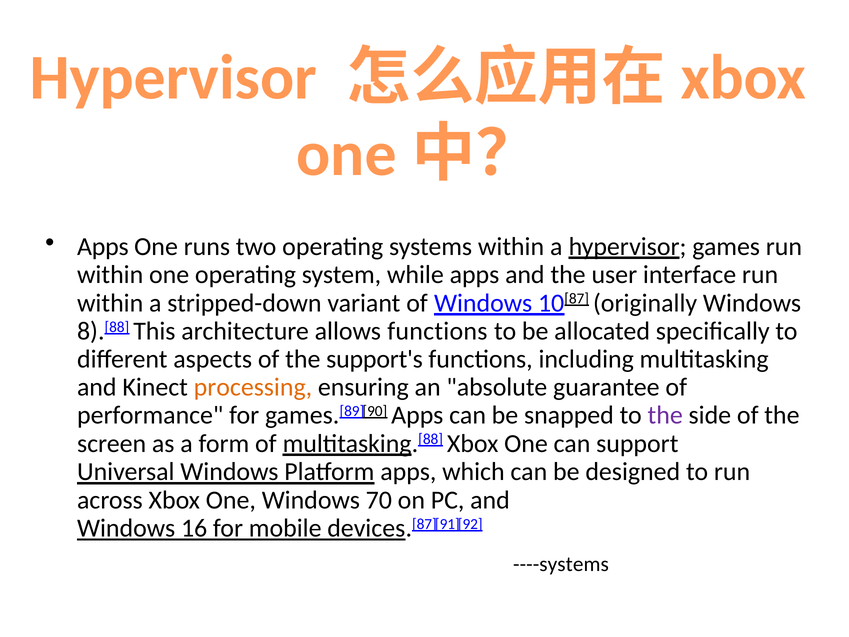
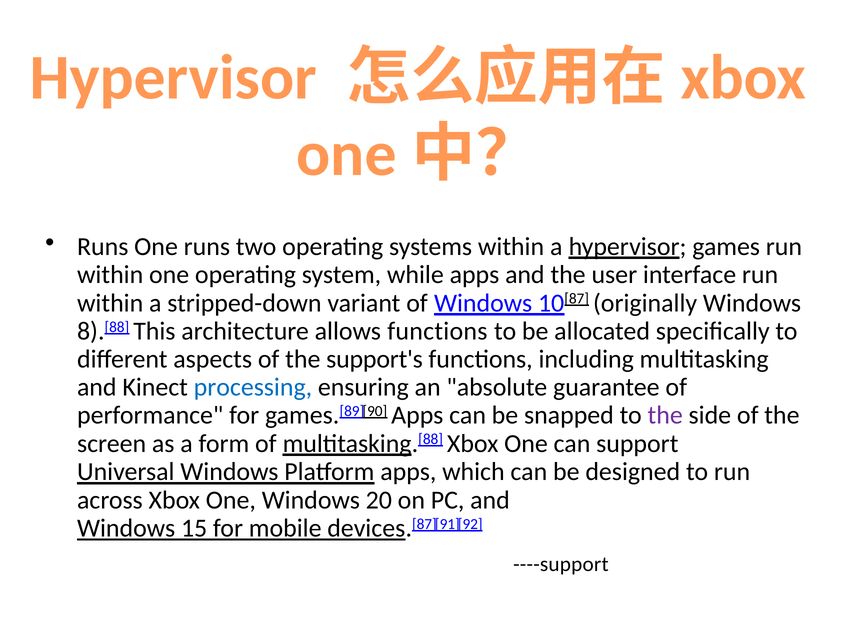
Apps: Apps -> Runs (103, 246)
processing colour: orange -> blue (253, 387)
70: 70 -> 20 (379, 500)
16: 16 -> 15 (194, 528)
----systems: ----systems -> ----support (561, 564)
